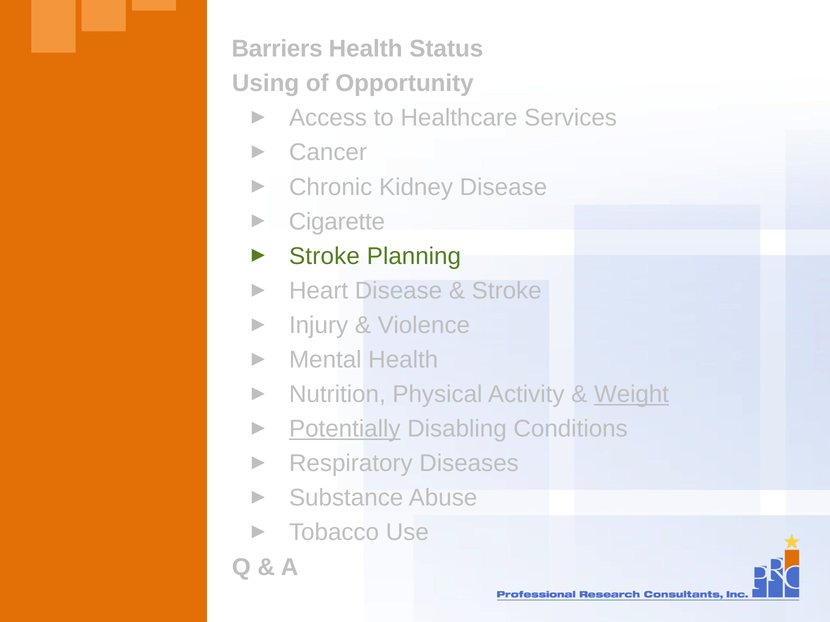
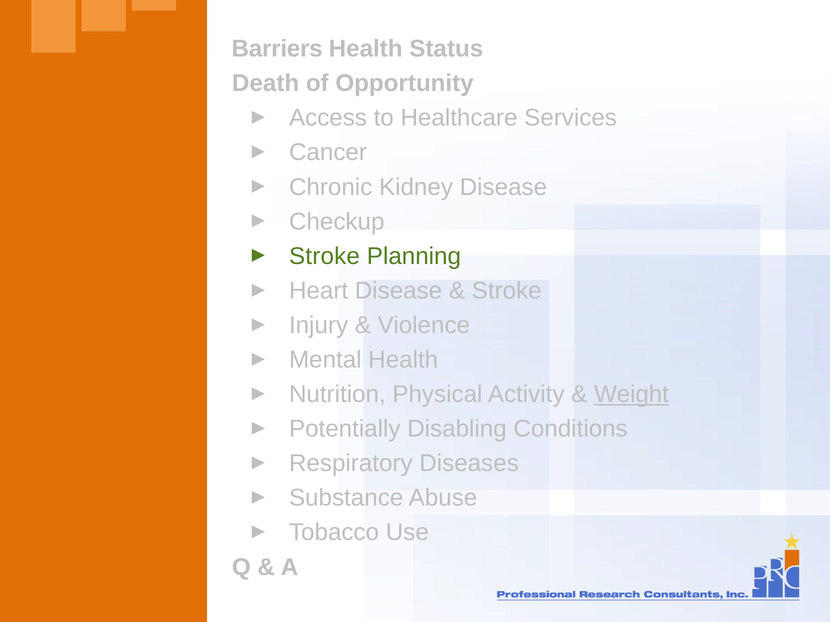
Using: Using -> Death (266, 83)
Cigarette: Cigarette -> Checkup (337, 222)
Potentially underline: present -> none (345, 429)
